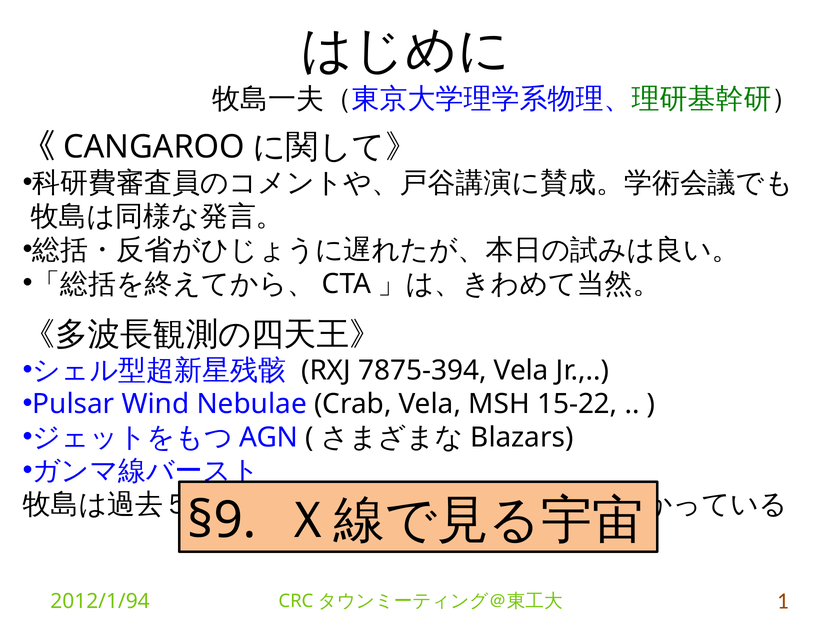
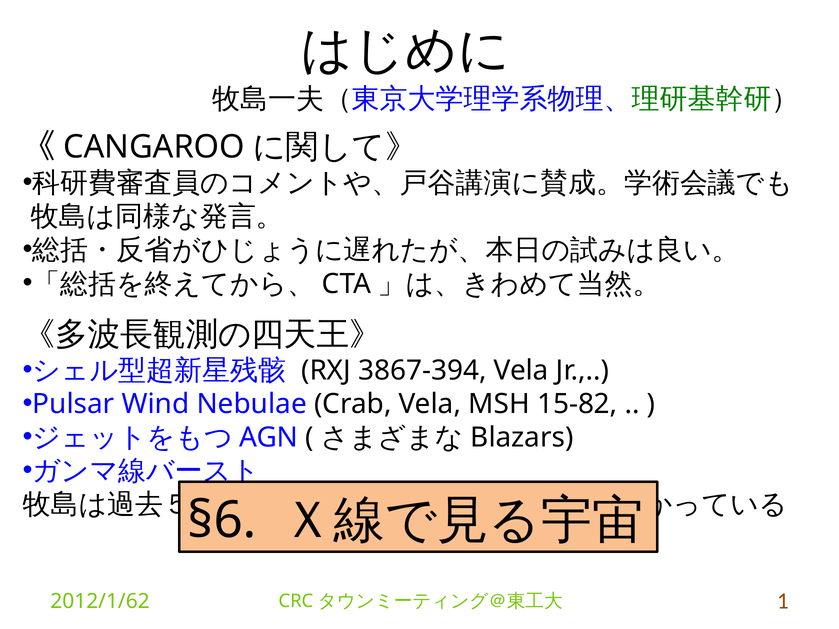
7875-394: 7875-394 -> 3867-394 (422, 371)
15-22: 15-22 -> 15-82 (577, 404)
§9: §9 -> §6 (222, 521)
2012/1/94: 2012/1/94 -> 2012/1/62 (100, 601)
